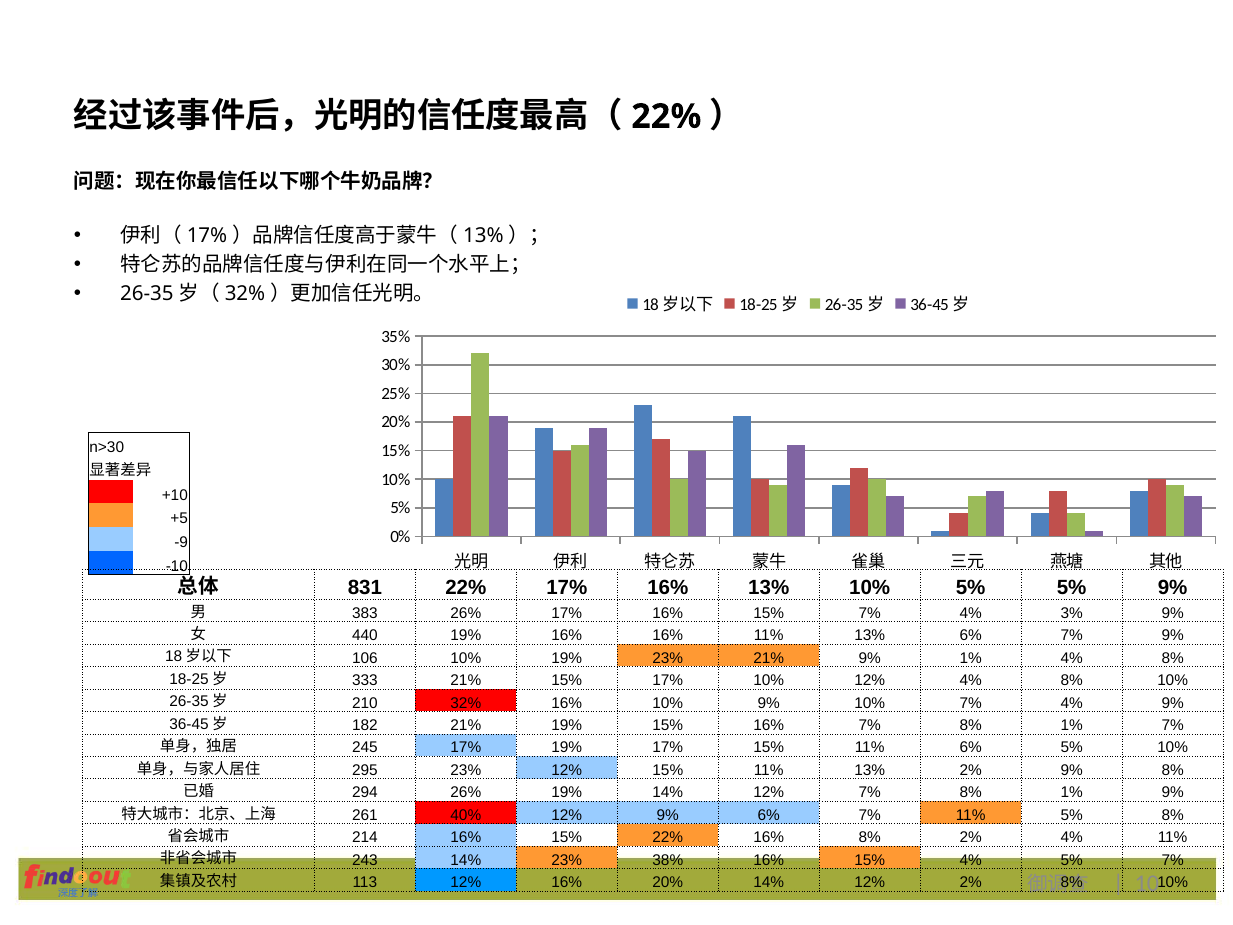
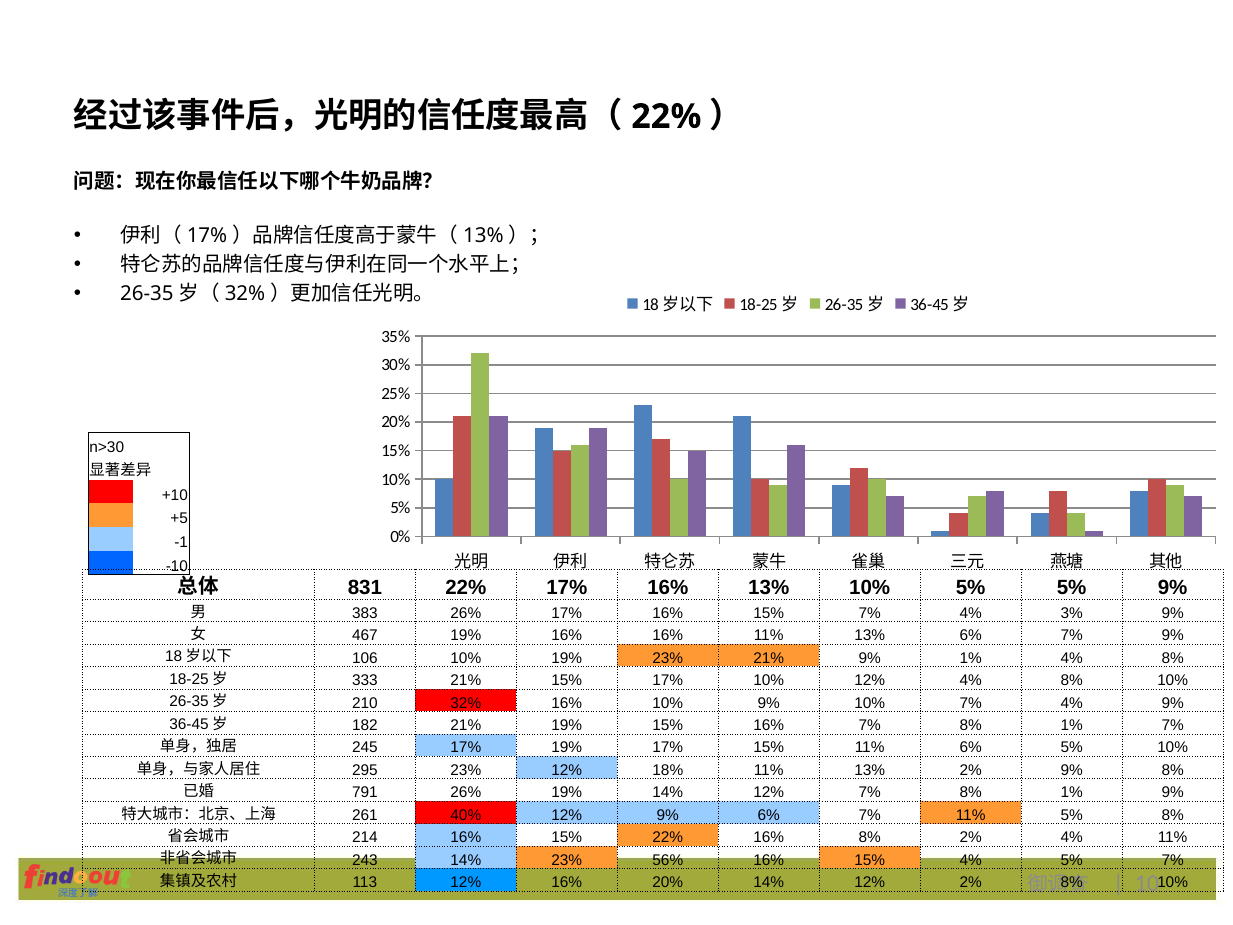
-9: -9 -> -1 (181, 542)
440: 440 -> 467 (365, 635)
12% 15%: 15% -> 18% (668, 770)
294: 294 -> 791 (365, 792)
38%: 38% -> 56% (668, 860)
